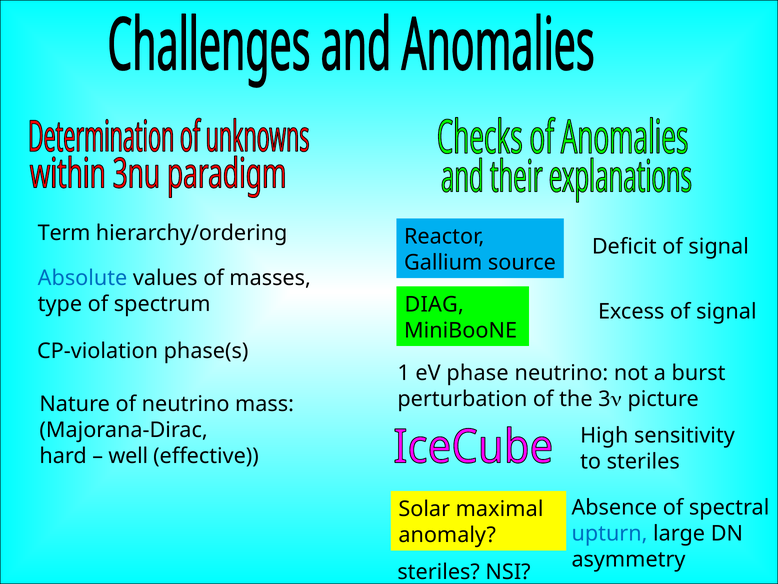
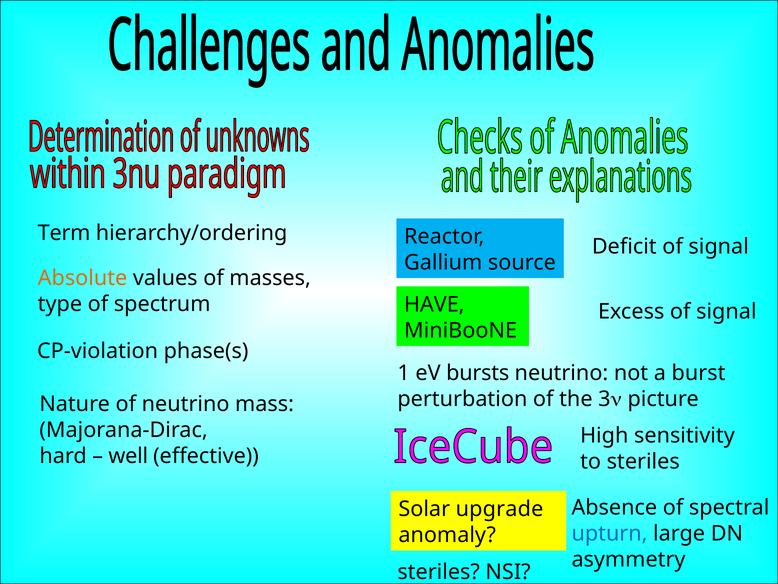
Absolute colour: blue -> orange (83, 278)
DIAG: DIAG -> HAVE (434, 304)
phase: phase -> bursts (478, 373)
maximal: maximal -> upgrade (499, 509)
